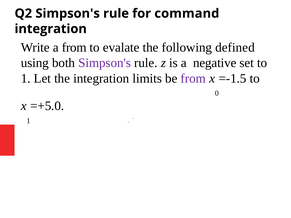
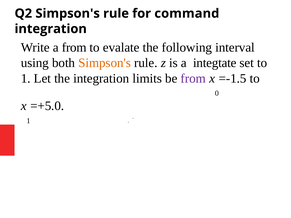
defined: defined -> interval (235, 47)
Simpson's colour: purple -> orange (105, 63)
negative: negative -> integtate (215, 63)
